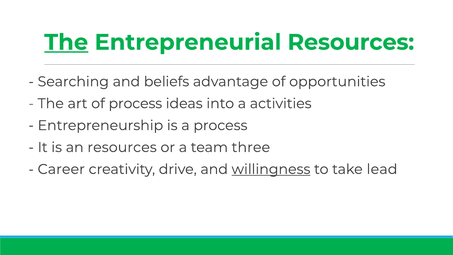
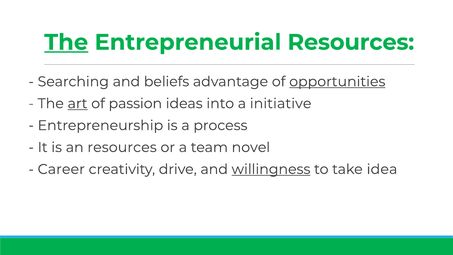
opportunities underline: none -> present (337, 82)
art underline: none -> present (78, 103)
of process: process -> passion (135, 103)
activities: activities -> initiative (281, 103)
three: three -> novel (251, 147)
lead: lead -> idea (382, 169)
